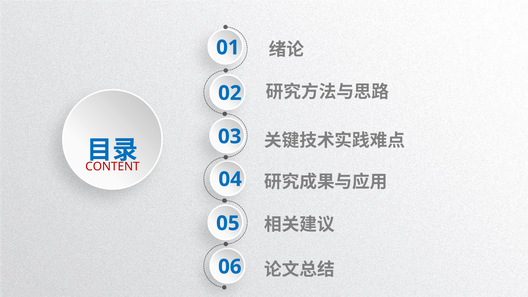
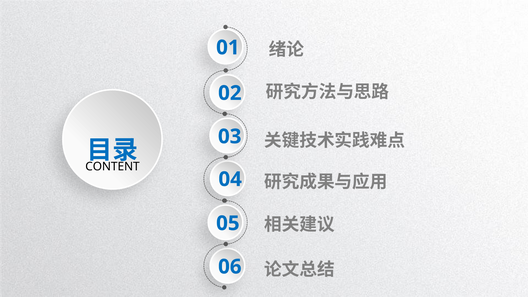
CONTENT colour: red -> black (112, 167)
